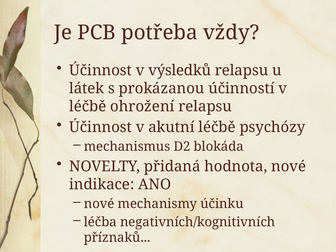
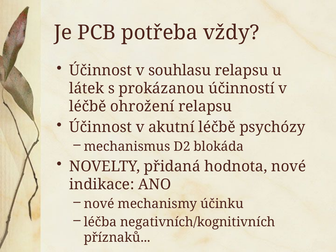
výsledků: výsledků -> souhlasu (180, 70)
